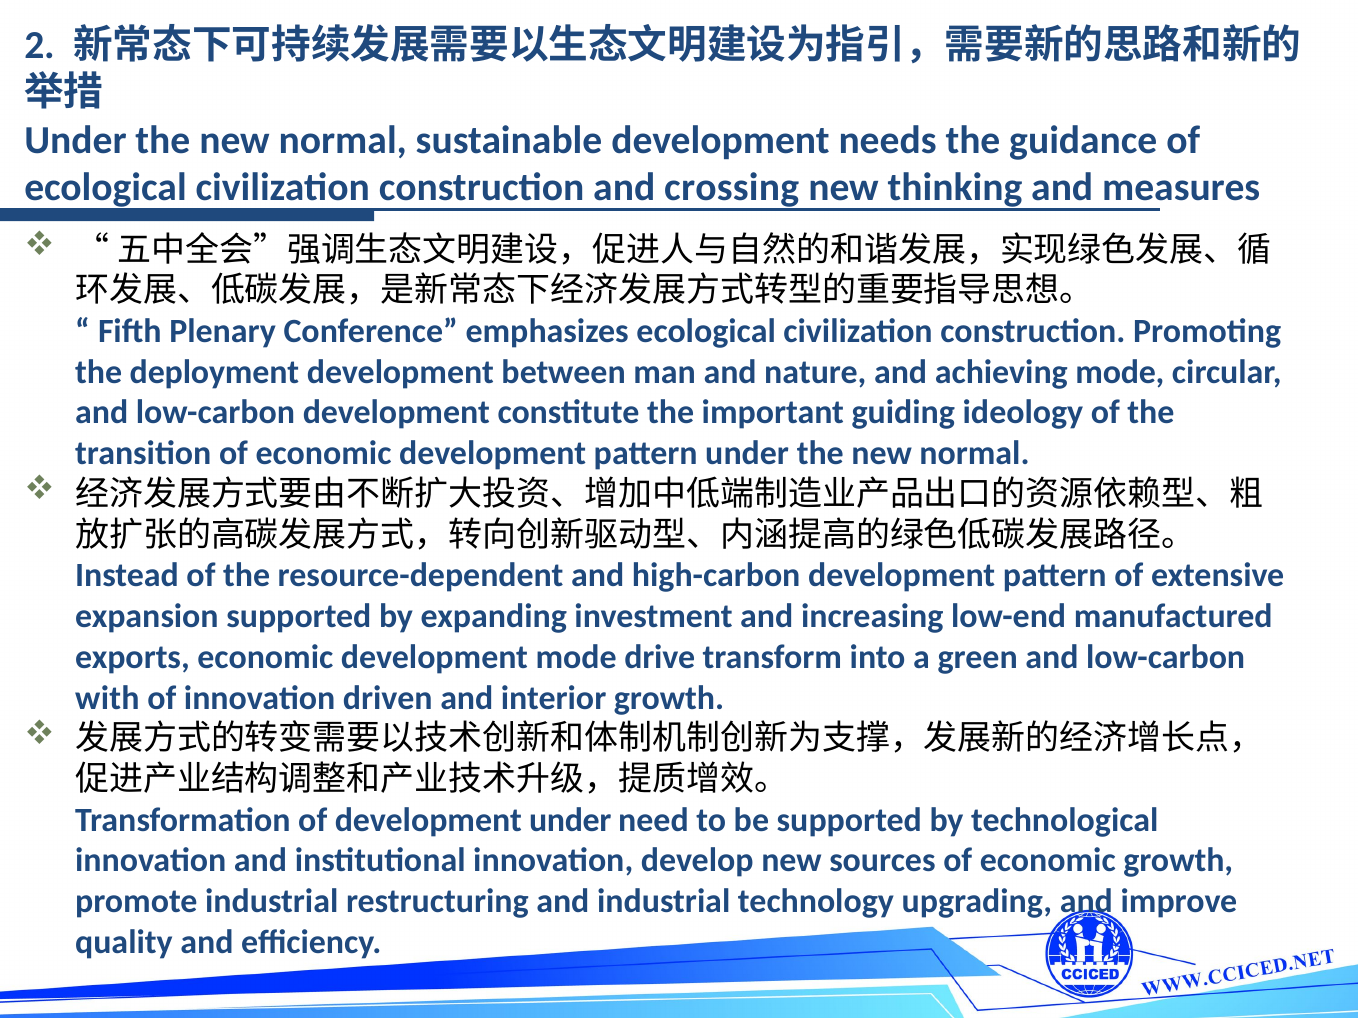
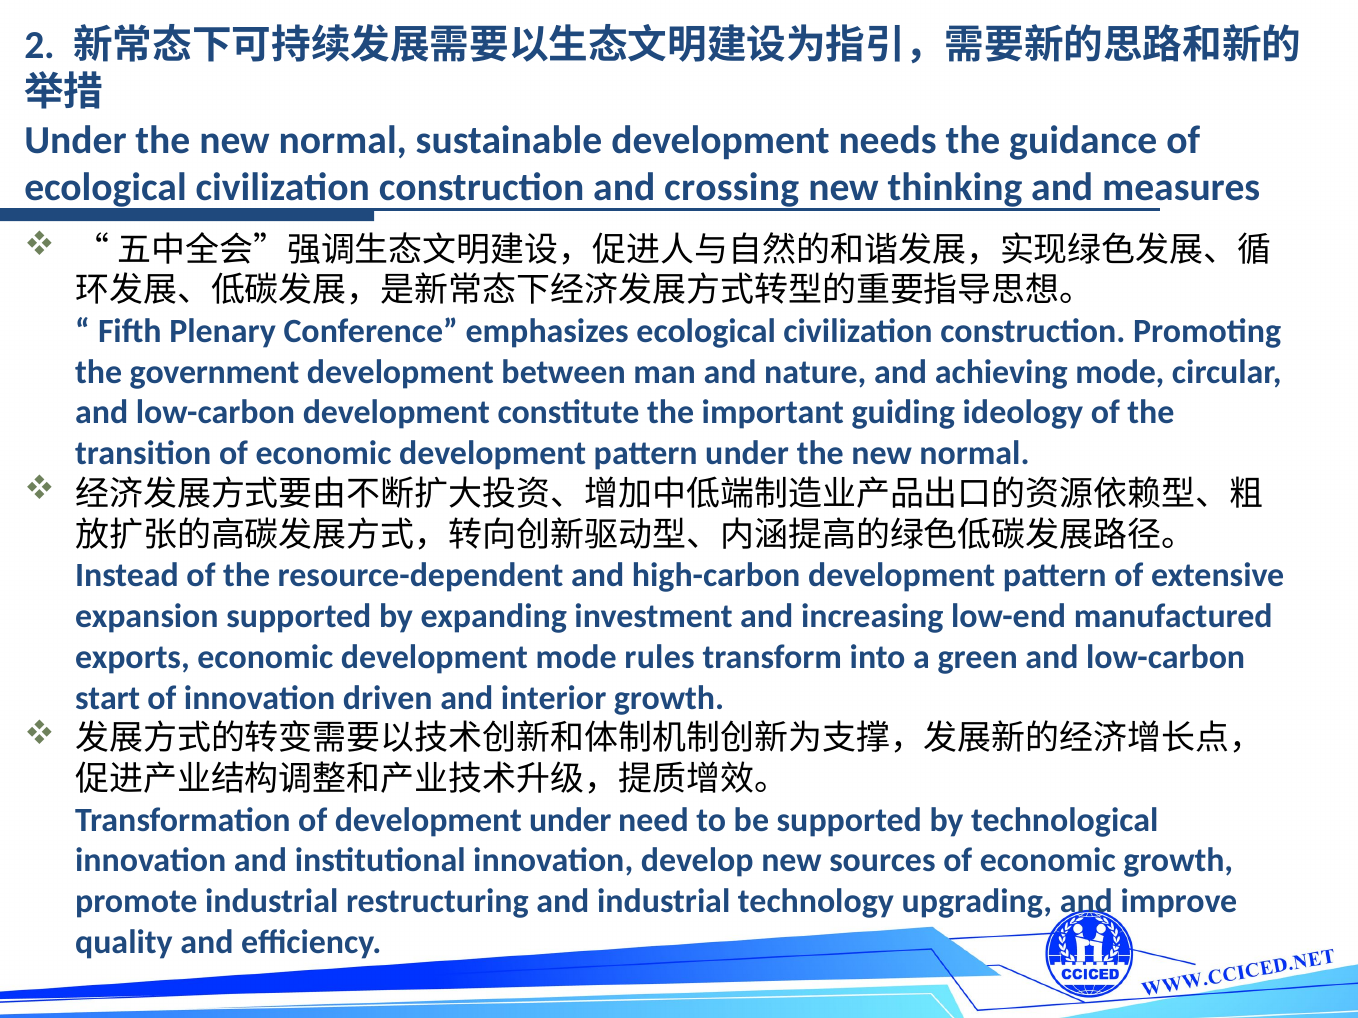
deployment: deployment -> government (215, 372)
drive: drive -> rules (660, 657)
with: with -> start (108, 698)
